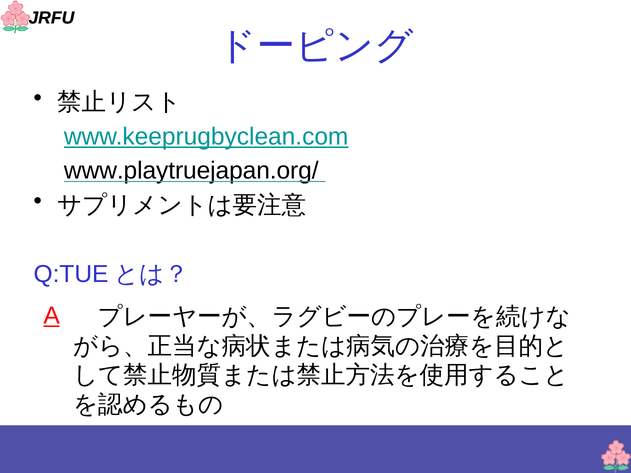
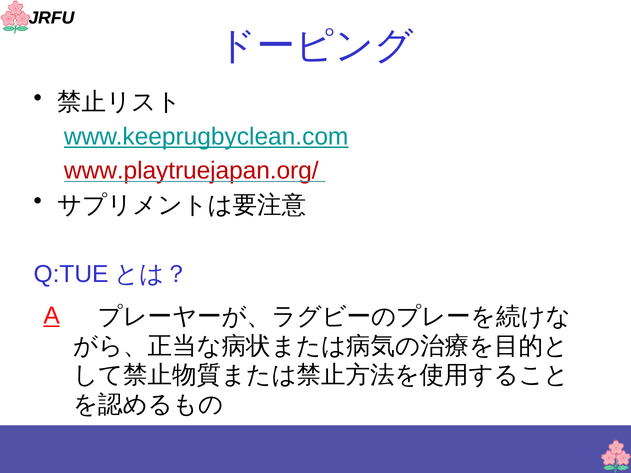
www.playtruejapan.org/ colour: black -> red (191, 171)
